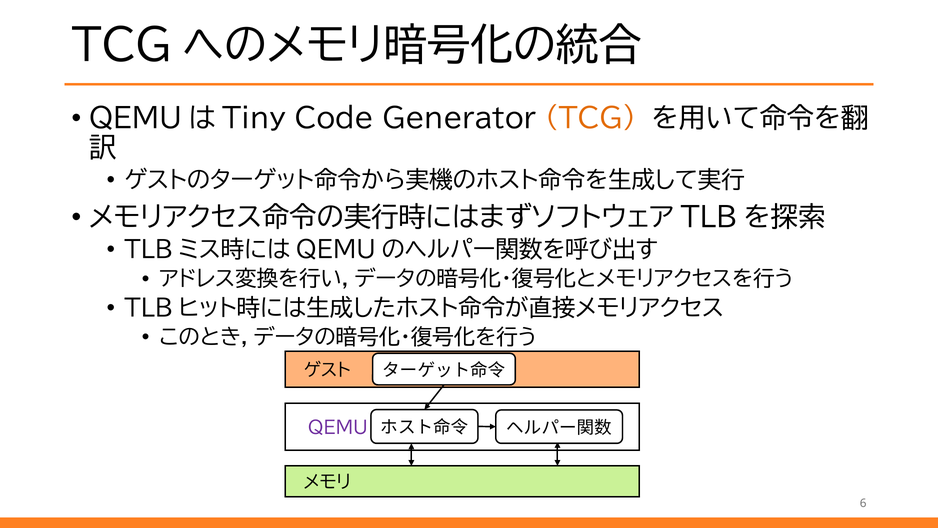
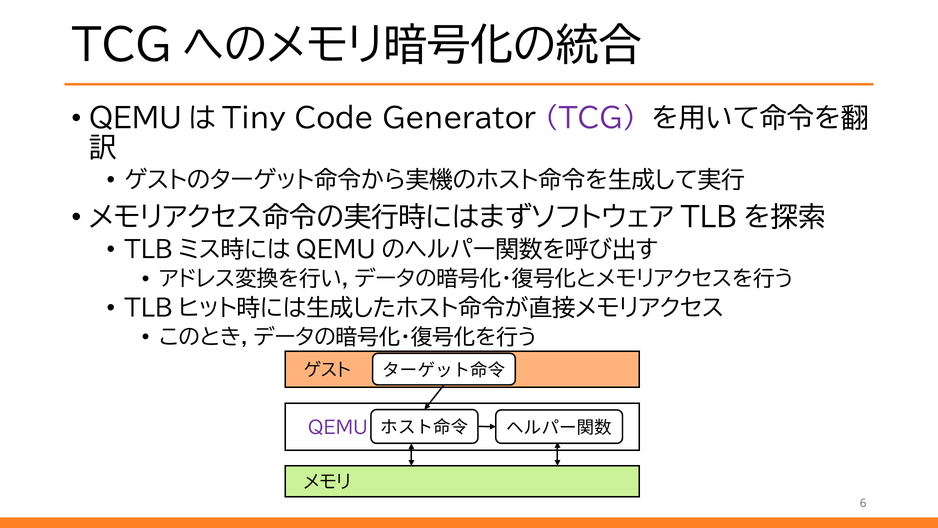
TCG colour: orange -> purple (591, 119)
